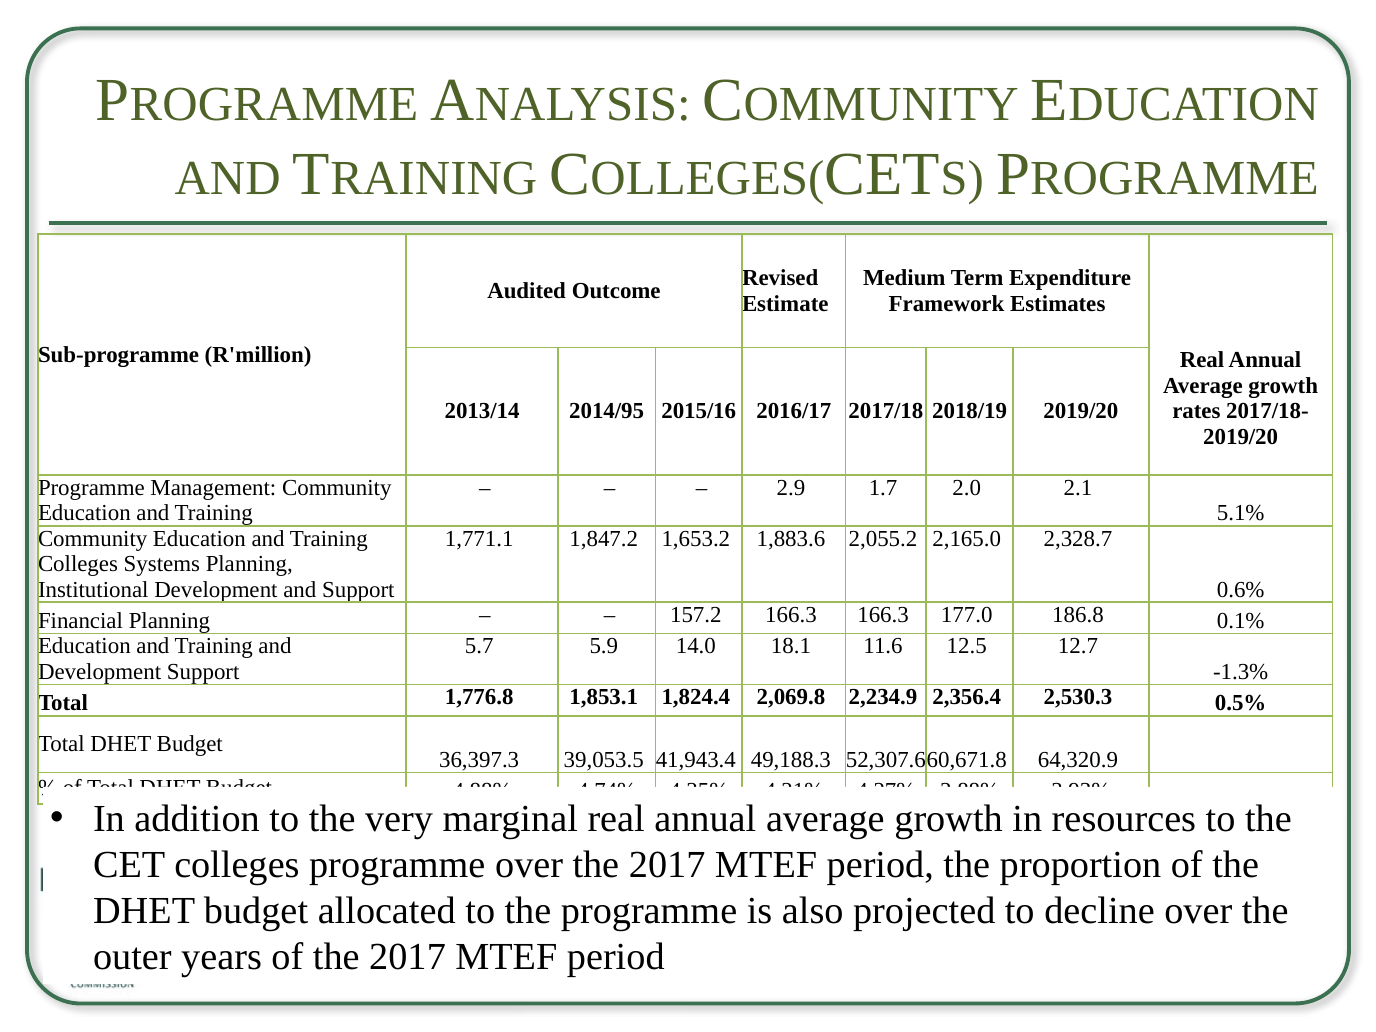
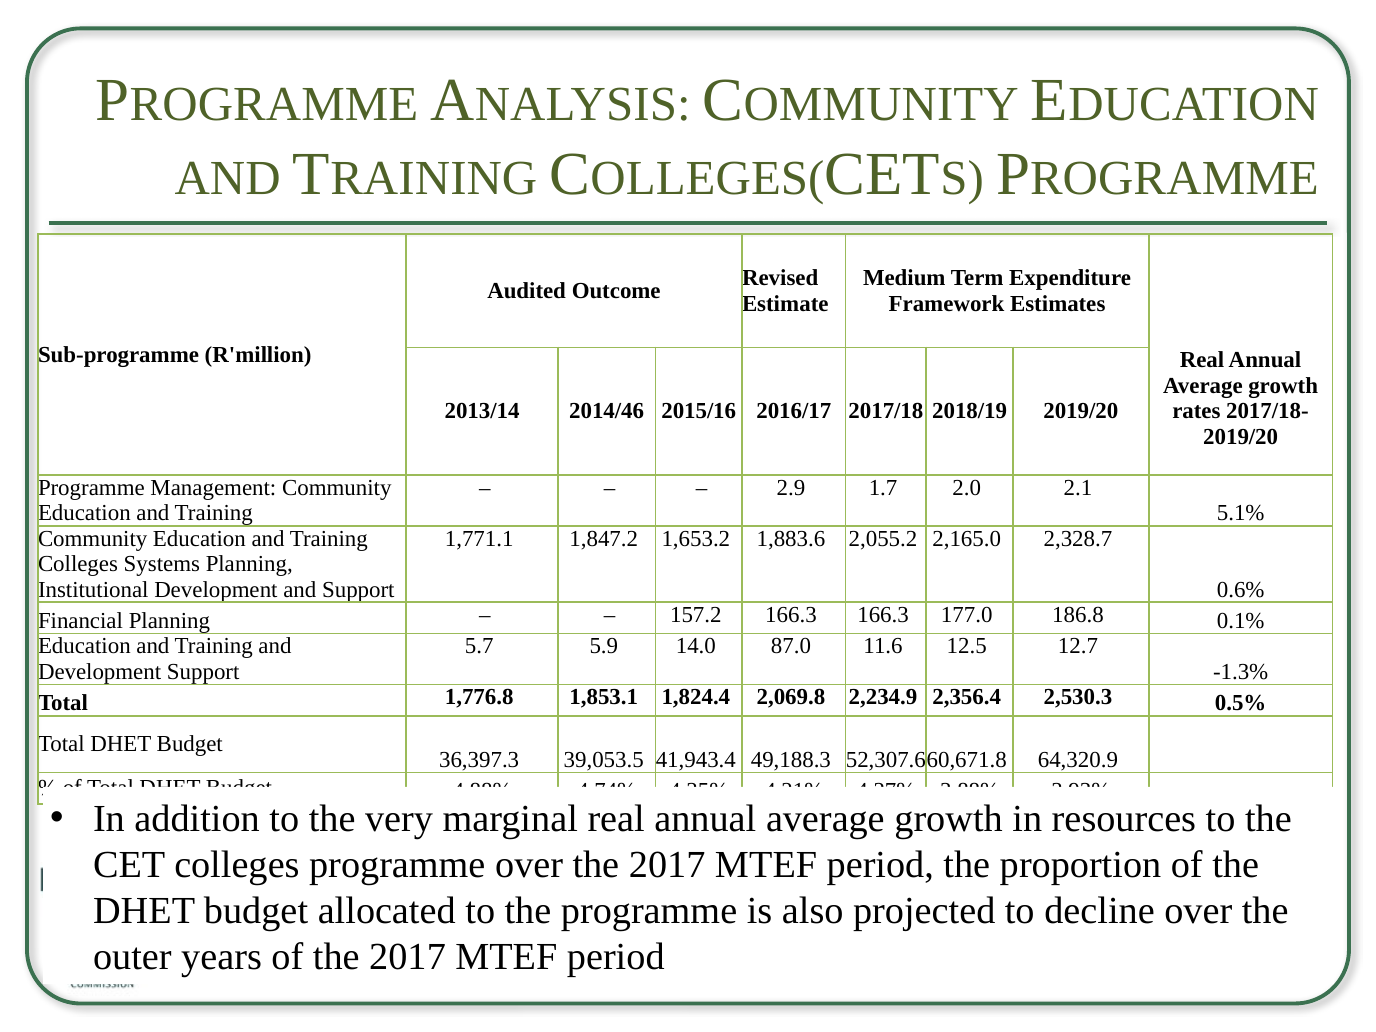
2014/95: 2014/95 -> 2014/46 (607, 411)
18.1: 18.1 -> 87.0 (791, 646)
